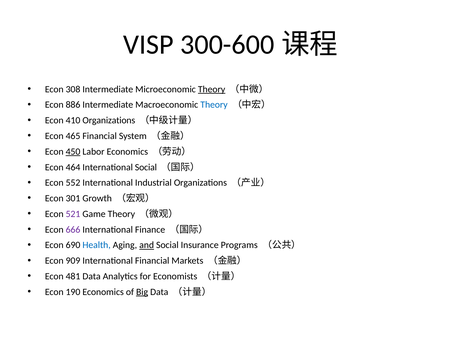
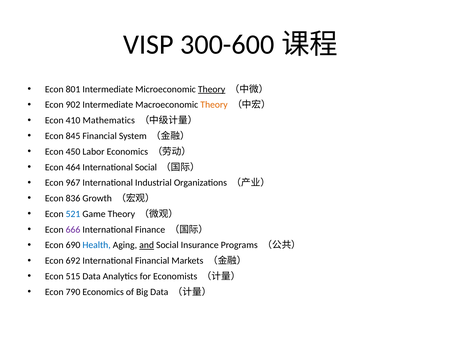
308: 308 -> 801 (73, 89)
886: 886 -> 902 (73, 105)
Theory colour: blue -> orange (214, 105)
410 Organizations: Organizations -> Mathematics (109, 121)
465: 465 -> 845 (73, 136)
450 underline: present -> none (73, 152)
552: 552 -> 967 (73, 183)
301: 301 -> 836 (73, 199)
521 colour: purple -> blue (73, 214)
909: 909 -> 692 (73, 261)
481: 481 -> 515 (73, 277)
190: 190 -> 790 (73, 293)
Big underline: present -> none (142, 293)
